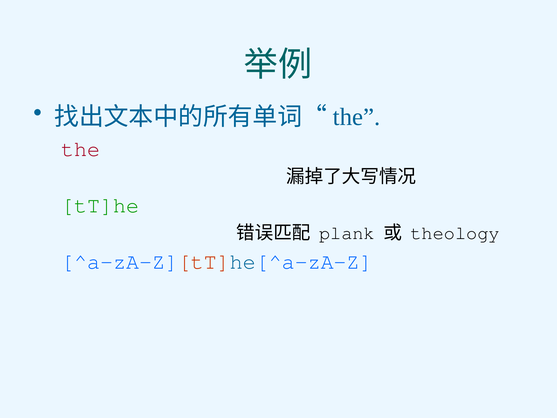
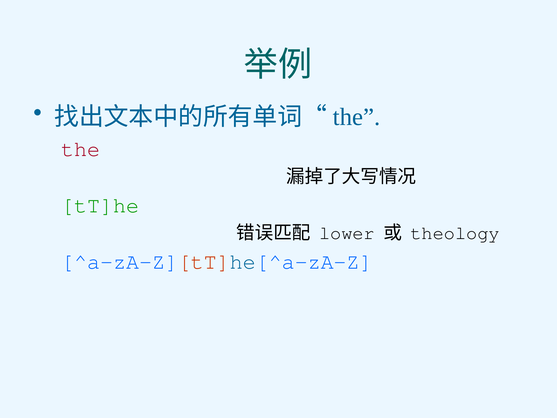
plank: plank -> lower (347, 233)
